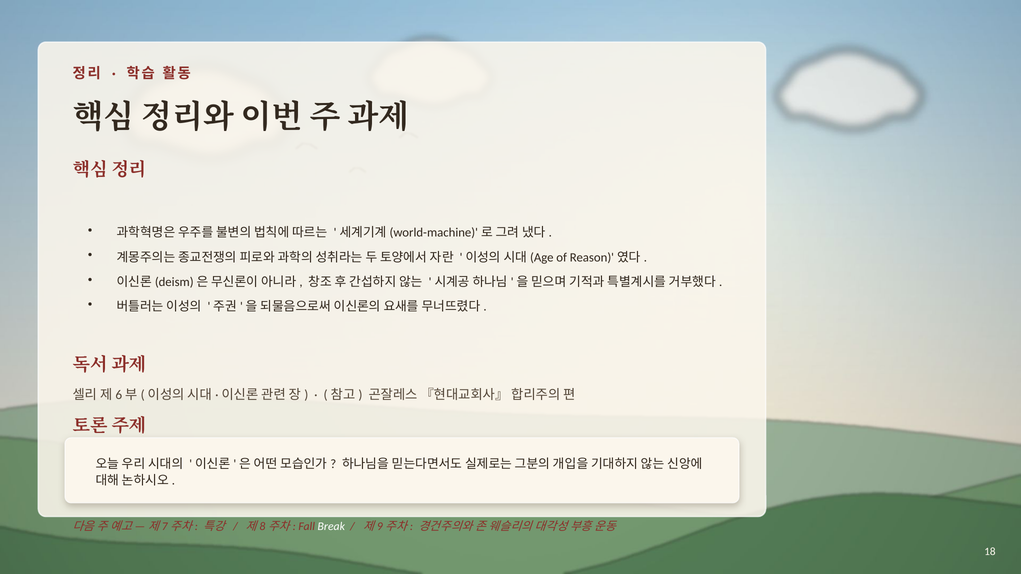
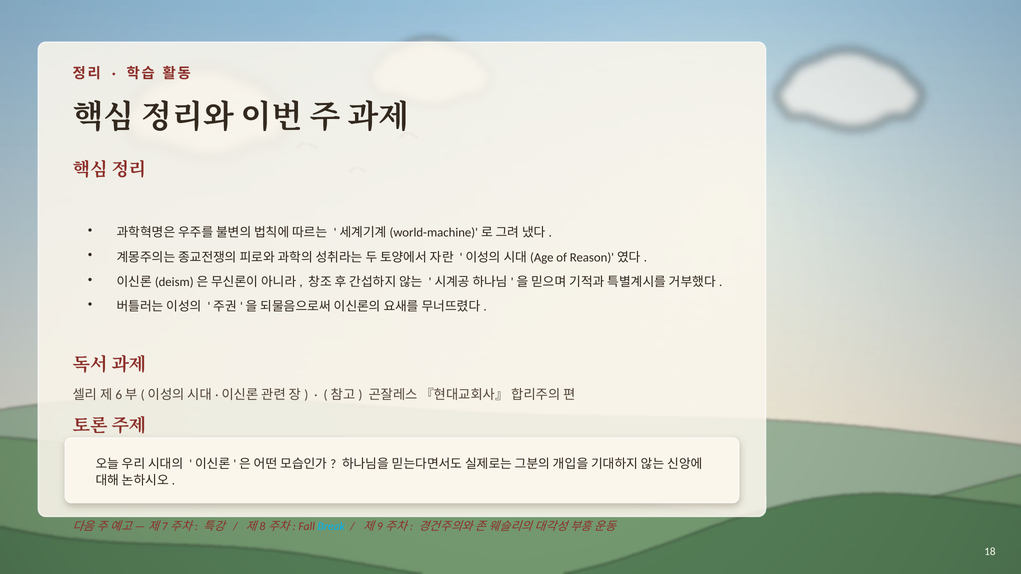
Break colour: white -> light blue (331, 527)
